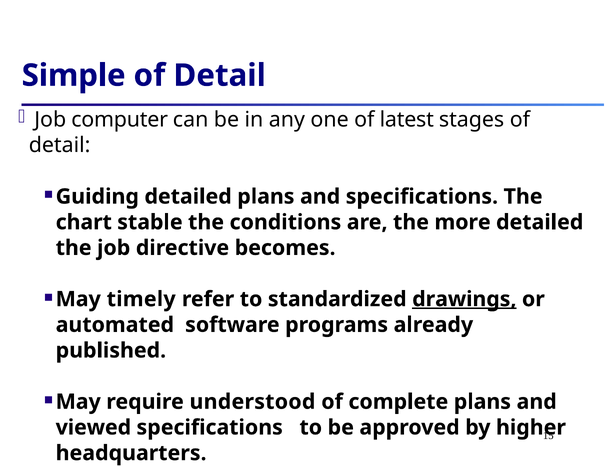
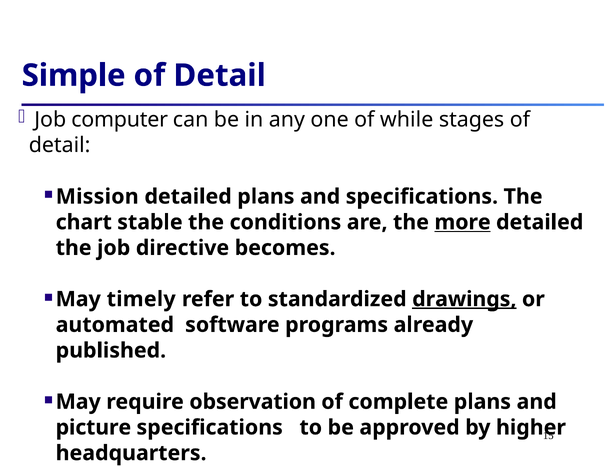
latest: latest -> while (407, 120)
Guiding: Guiding -> Mission (97, 197)
more underline: none -> present (463, 222)
understood: understood -> observation (253, 402)
viewed: viewed -> picture (93, 428)
